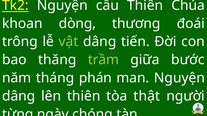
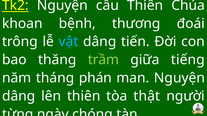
dòng: dòng -> bệnh (77, 24)
vật colour: light green -> light blue (68, 42)
bước: bước -> tiếng (188, 60)
